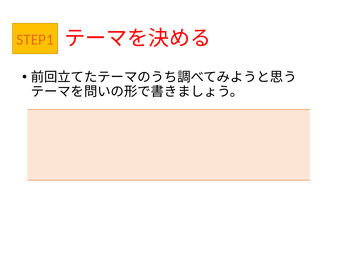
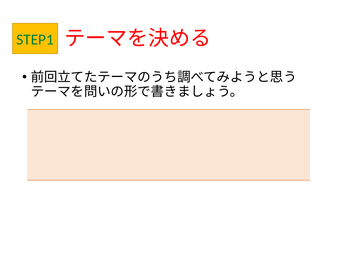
STEP1 colour: orange -> green (35, 40)
